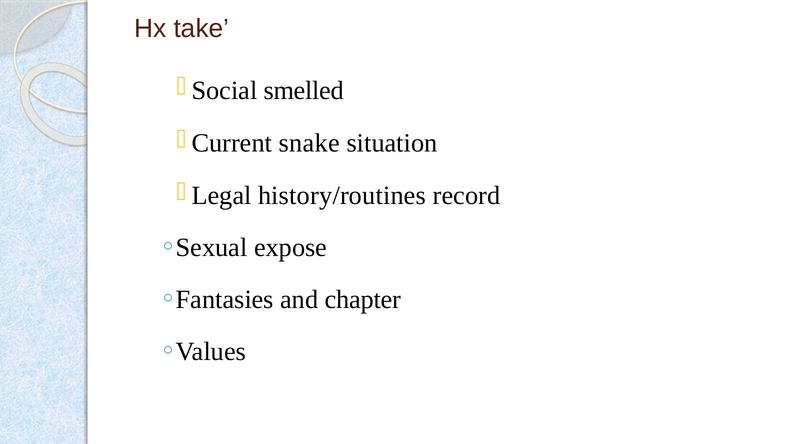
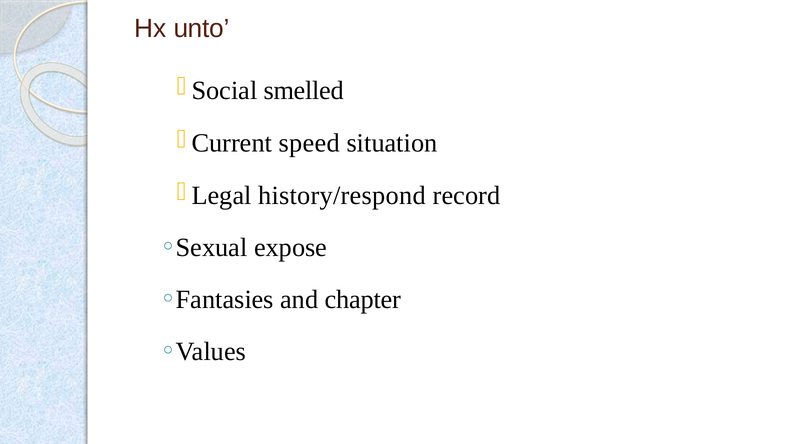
take: take -> unto (202, 28)
snake: snake -> speed (309, 143)
history/routines: history/routines -> history/respond (342, 196)
